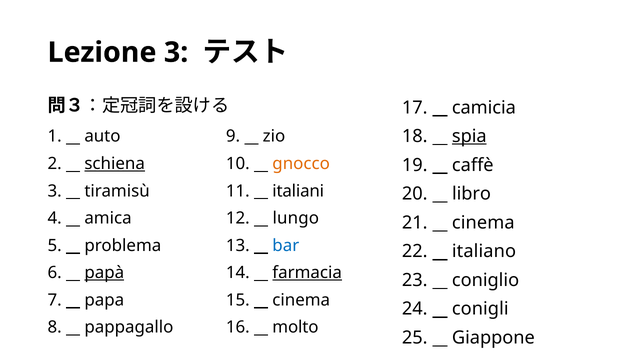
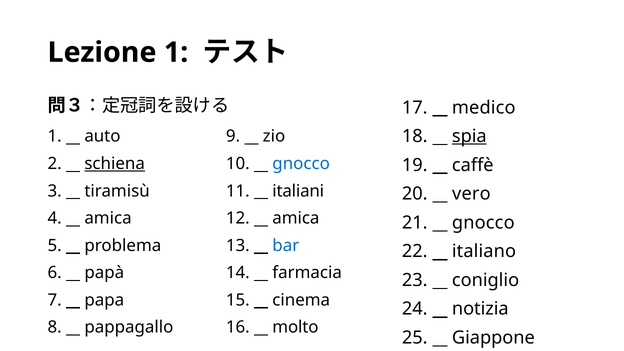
Lezione 3: 3 -> 1 (176, 52)
camicia: camicia -> medico (484, 108)
gnocco colour: orange -> blue (301, 164)
libro: libro -> vero (471, 194)
lungo: lungo -> amica (296, 218)
cinema: cinema -> gnocco (483, 223)
papà underline: present -> none (104, 273)
farmacia underline: present -> none (307, 273)
conigli: conigli -> notizia (480, 309)
